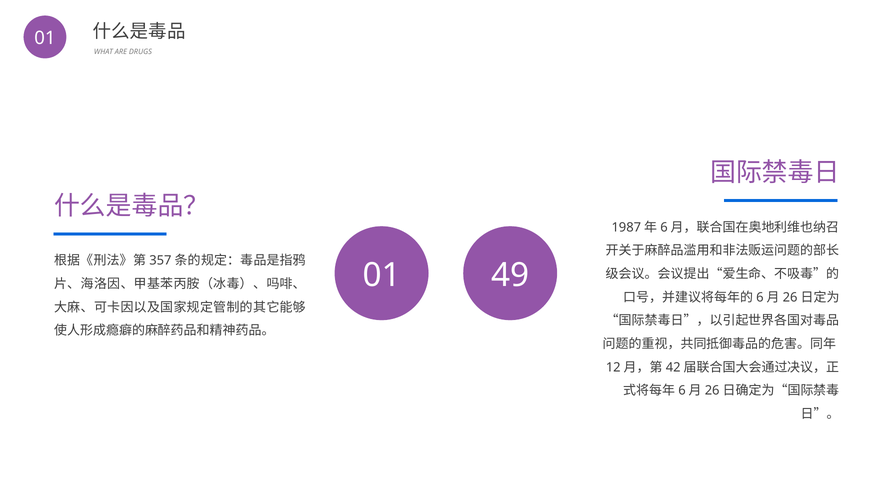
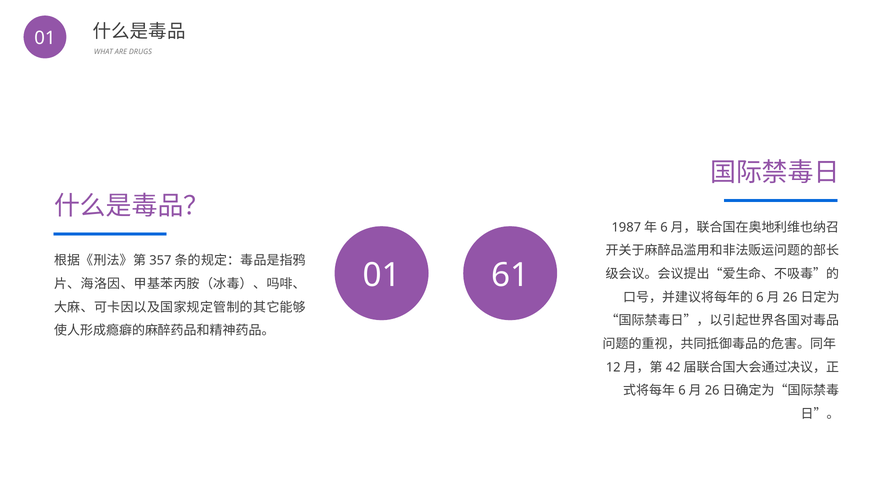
49: 49 -> 61 (510, 275)
